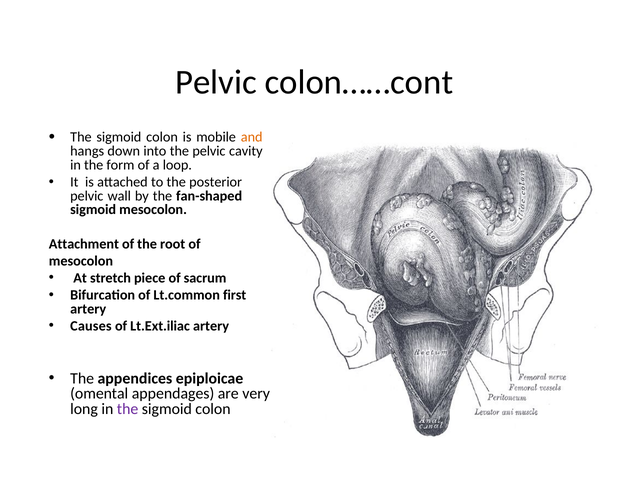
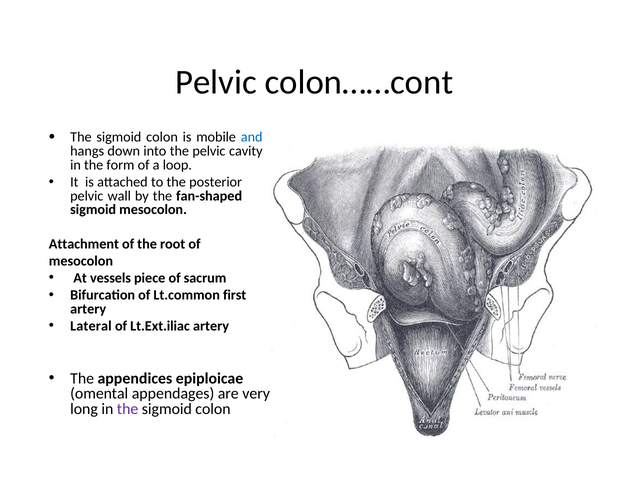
and colour: orange -> blue (252, 137)
stretch: stretch -> vessels (111, 278)
Causes: Causes -> Lateral (91, 326)
